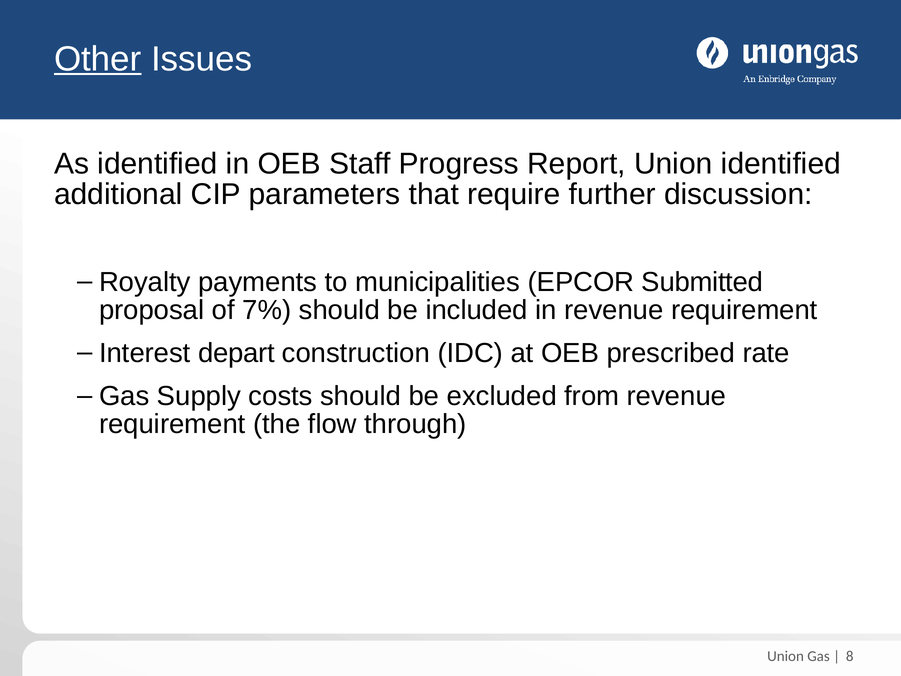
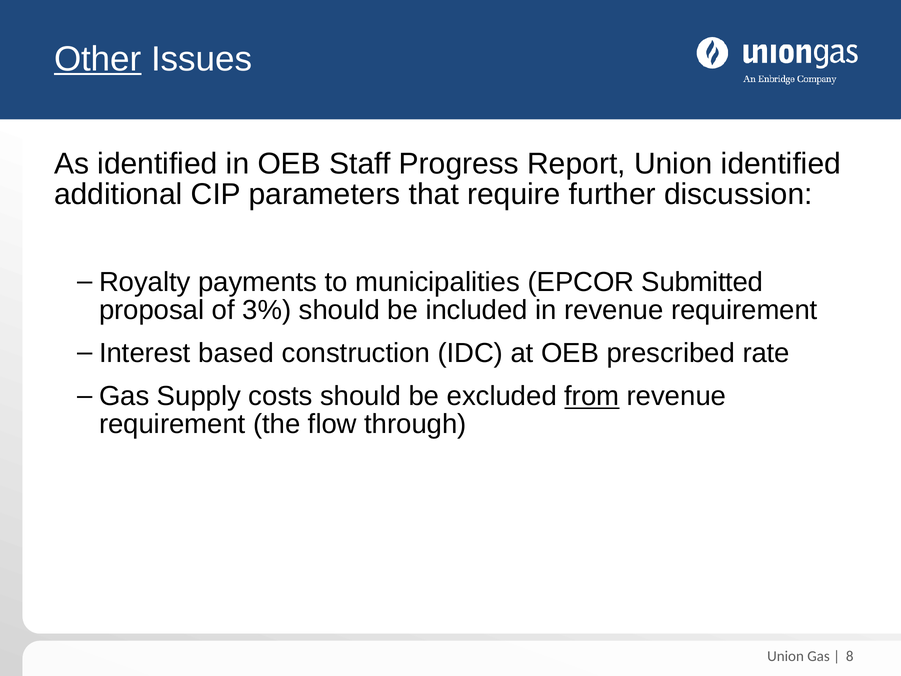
7%: 7% -> 3% (267, 310)
depart: depart -> based (236, 353)
from underline: none -> present (592, 396)
